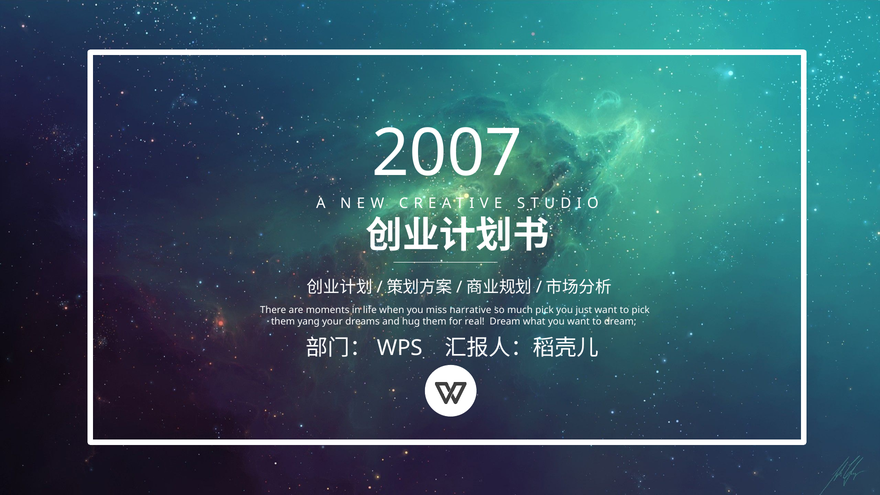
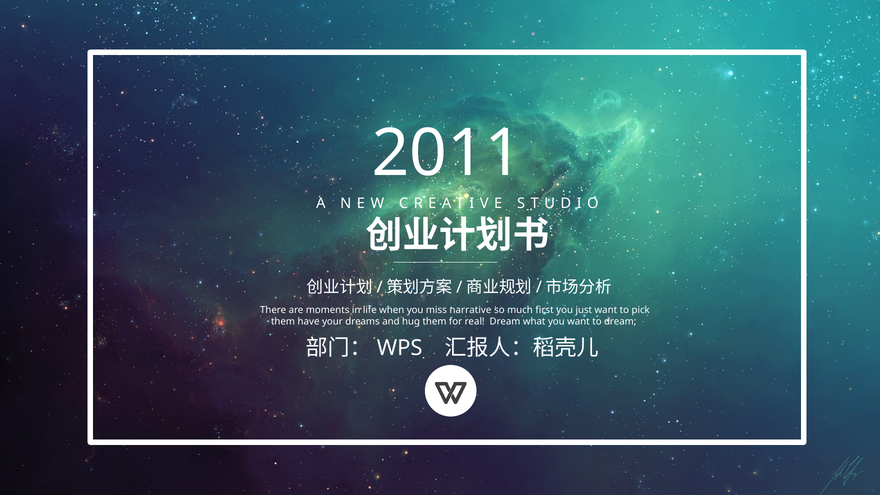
2007: 2007 -> 2011 (447, 154)
much pick: pick -> first (545, 310)
yang: yang -> have (309, 322)
